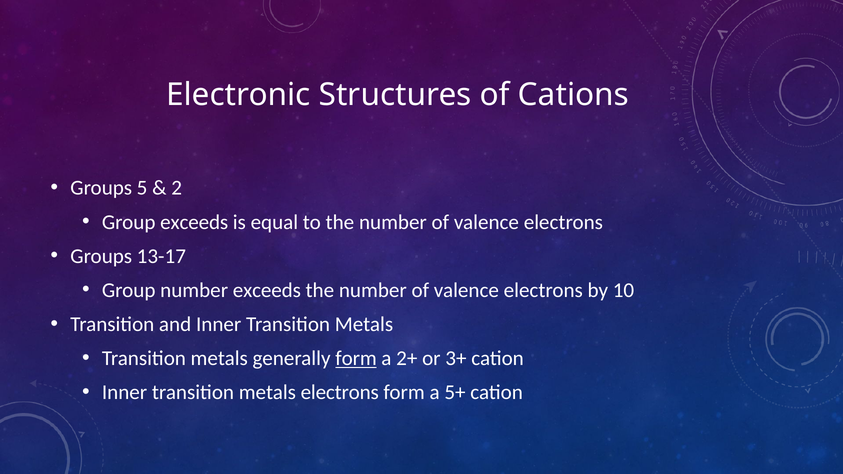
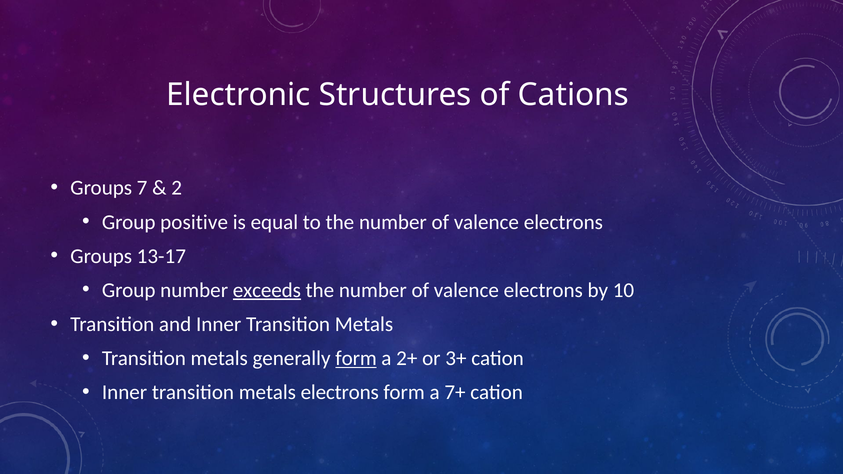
5: 5 -> 7 (142, 188)
Group exceeds: exceeds -> positive (194, 222)
exceeds underline: none -> present (267, 290)
5+: 5+ -> 7+ (455, 393)
